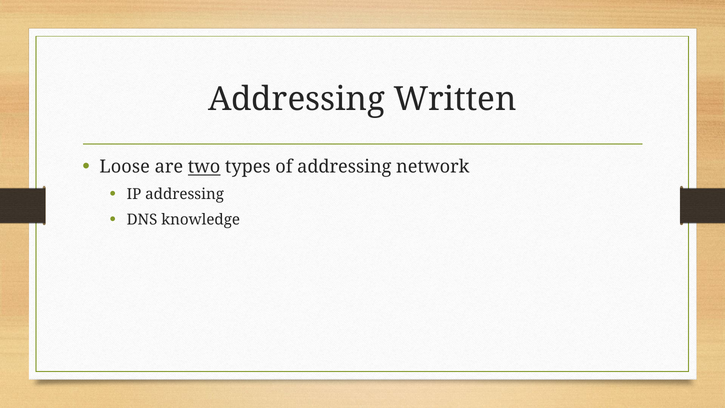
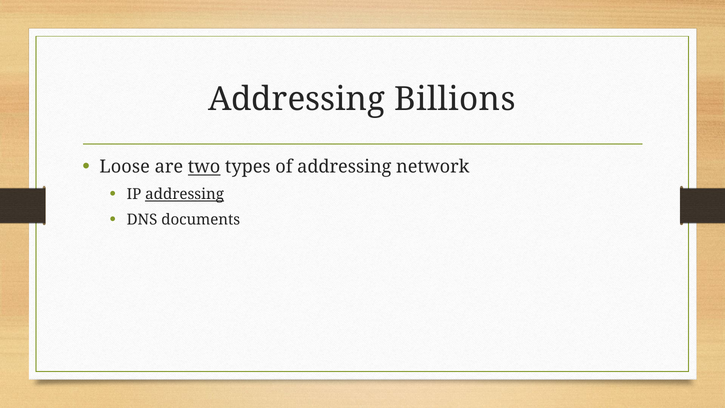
Written: Written -> Billions (455, 99)
addressing underline: none -> present (185, 194)
knowledge: knowledge -> documents (201, 220)
